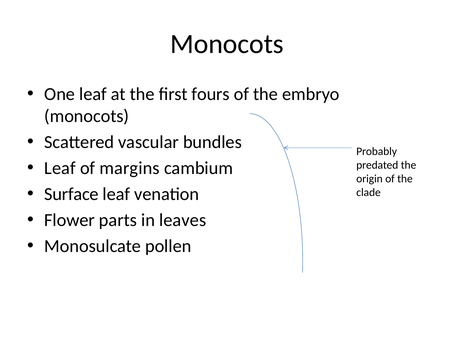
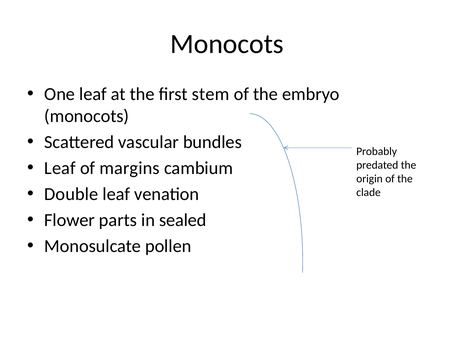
fours: fours -> stem (211, 94)
Surface: Surface -> Double (71, 194)
leaves: leaves -> sealed (183, 220)
